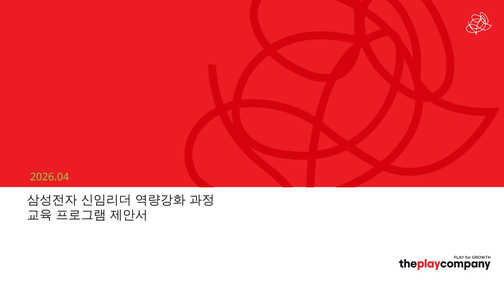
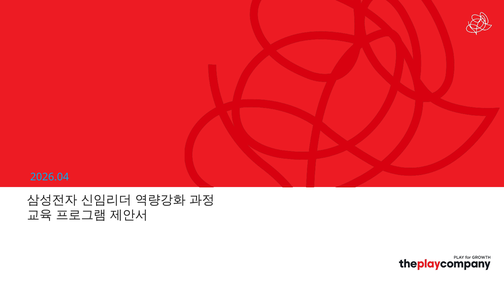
2026.04 colour: light green -> light blue (50, 177)
